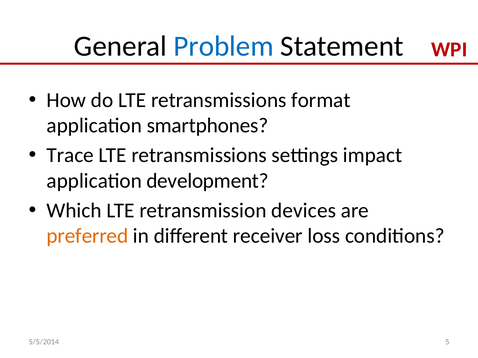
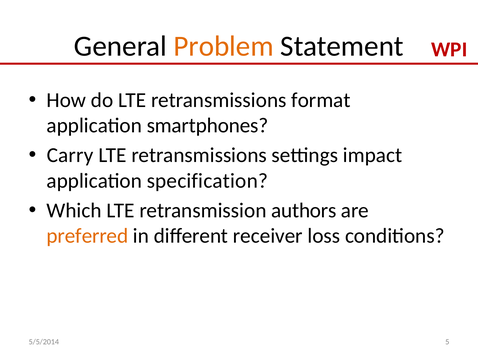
Problem colour: blue -> orange (224, 46)
Trace: Trace -> Carry (70, 156)
development: development -> specification (207, 181)
devices: devices -> authors (304, 211)
